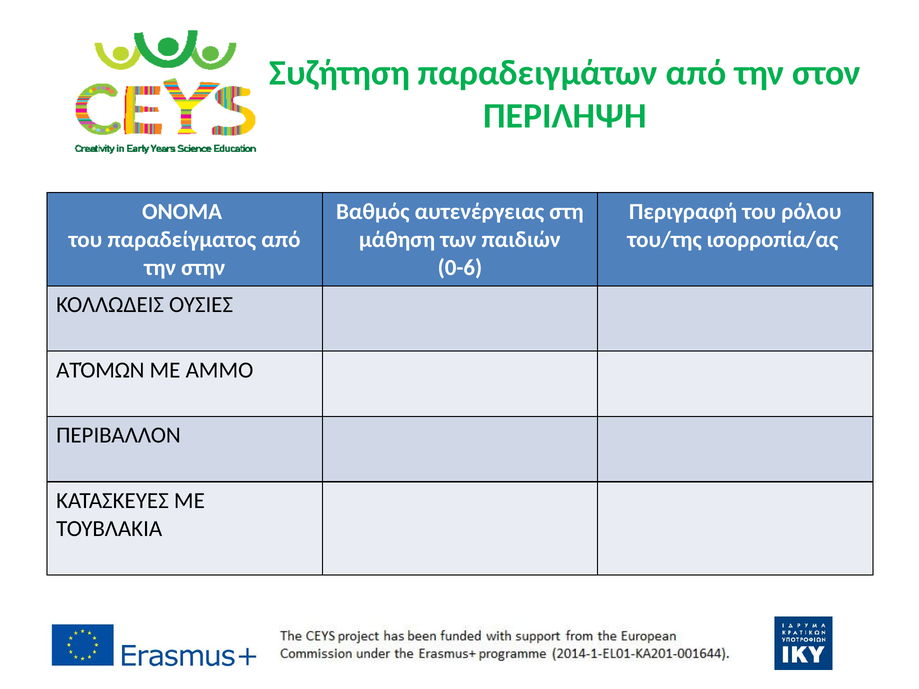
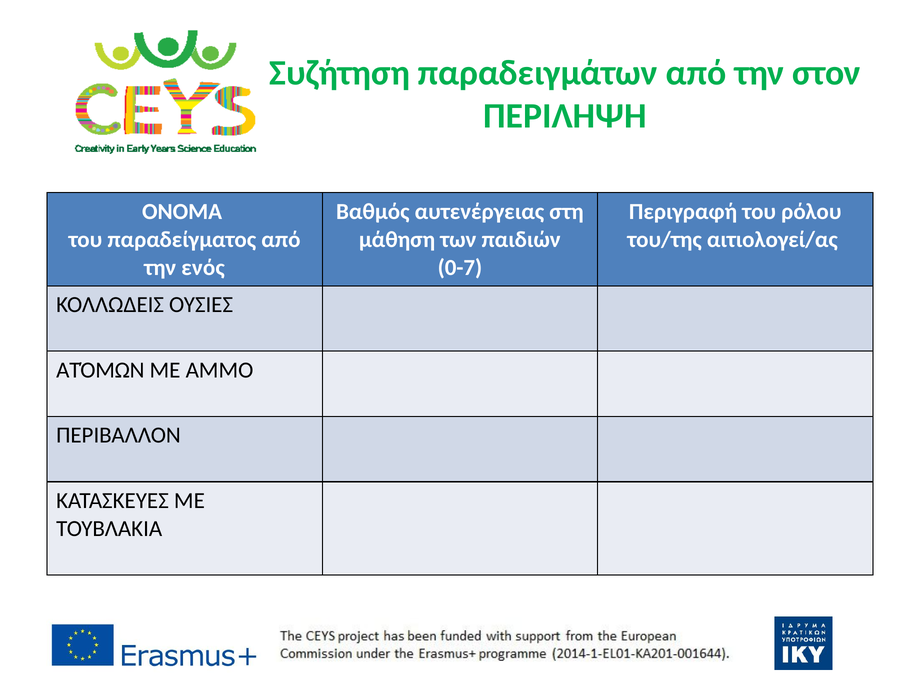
ισορροπία/ας: ισορροπία/ας -> αιτιολογεί/ας (772, 240)
στην: στην -> ενός (203, 268)
0-6: 0-6 -> 0-7 (460, 268)
